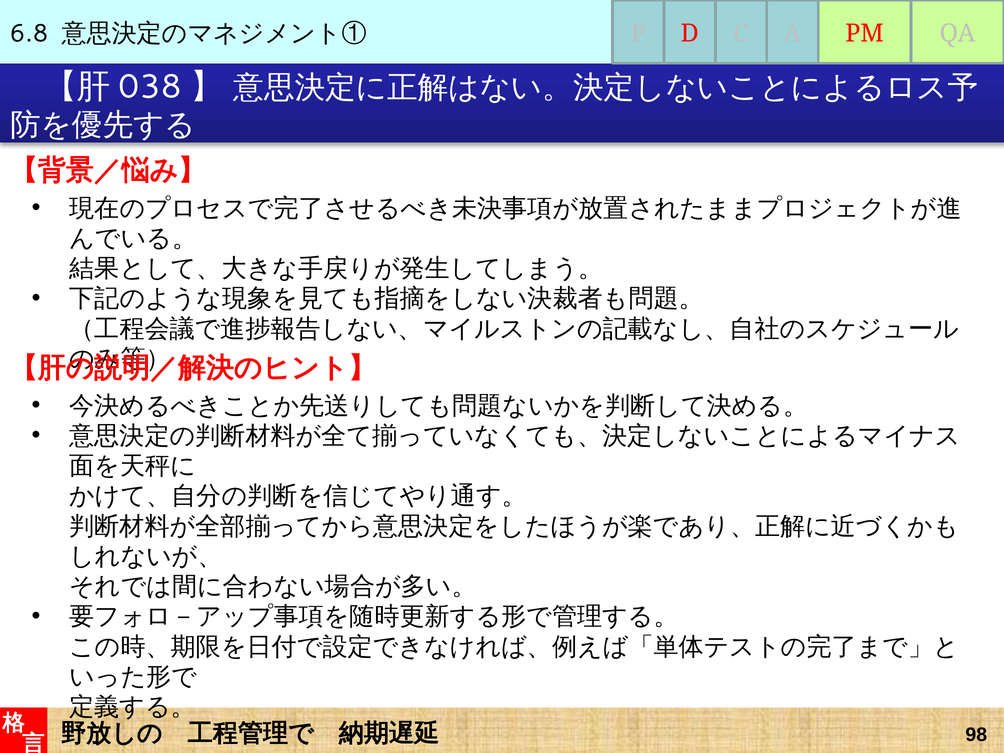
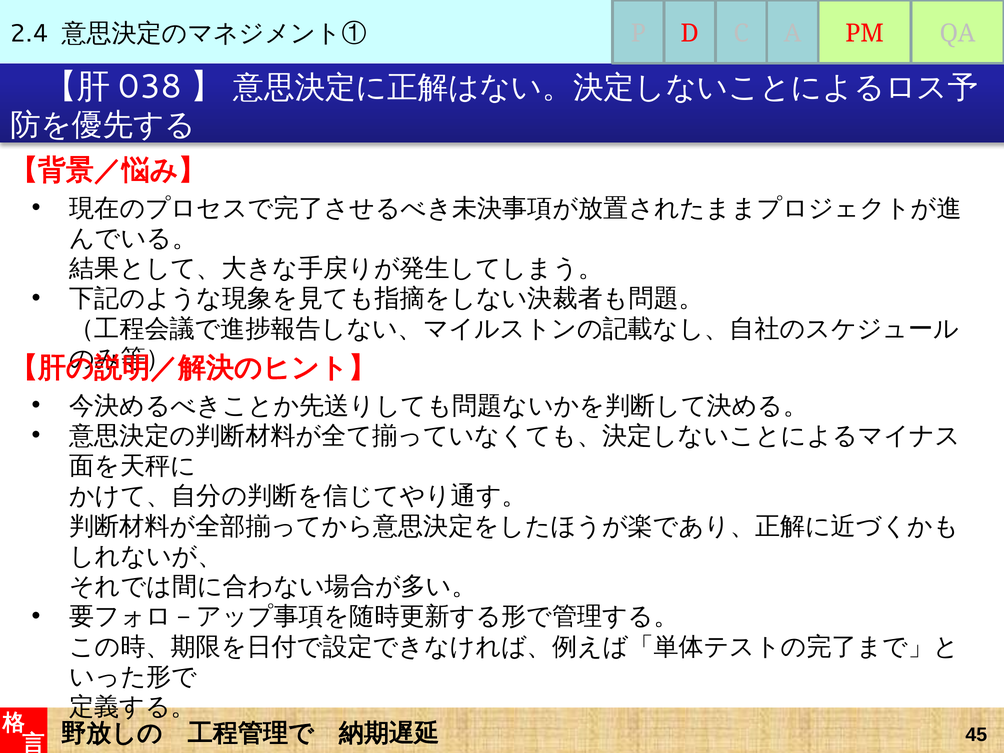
6.8: 6.8 -> 2.4 (29, 33)
98: 98 -> 45 (976, 735)
